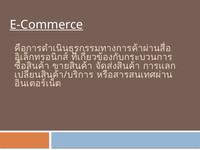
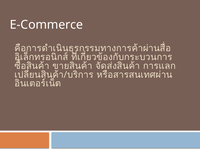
E-Commerce underline: present -> none (46, 25)
